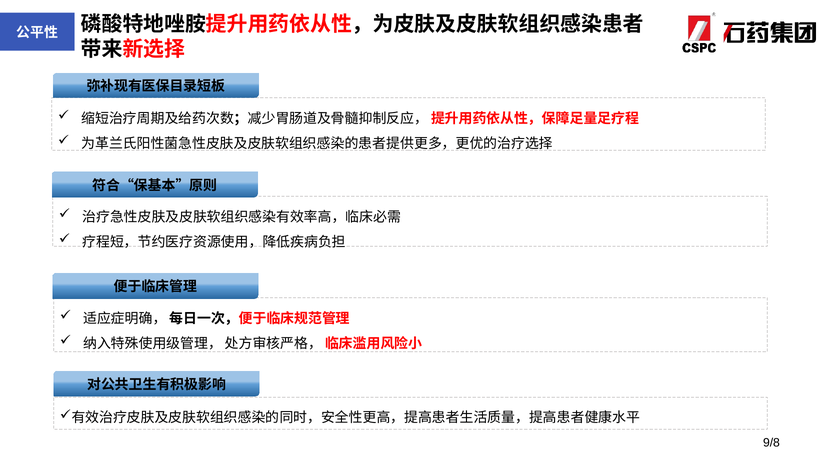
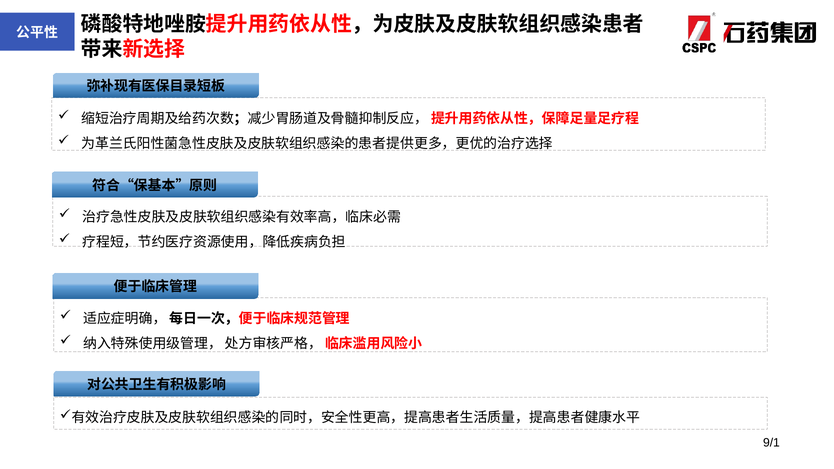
9/8: 9/8 -> 9/1 (771, 443)
